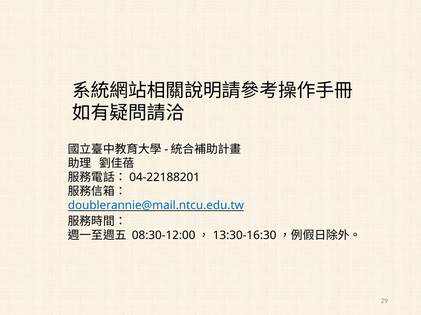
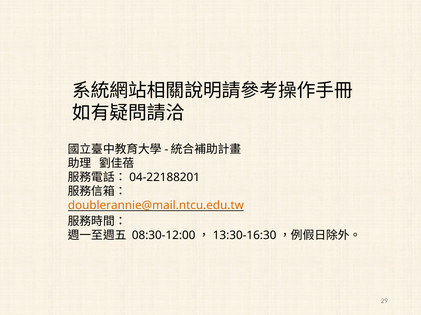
doublerannie@mail.ntcu.edu.tw colour: blue -> orange (156, 206)
